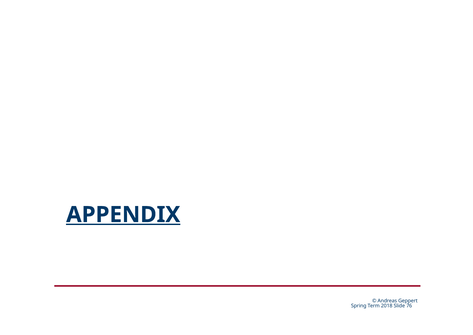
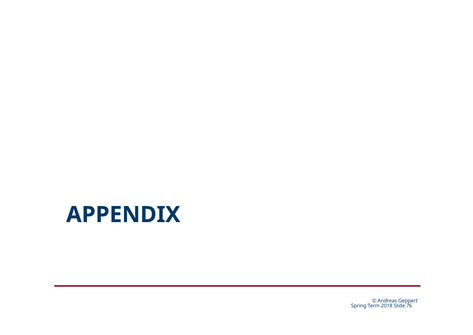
APPENDIX underline: present -> none (123, 214)
